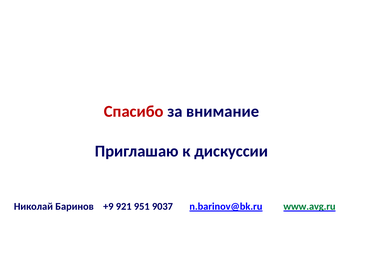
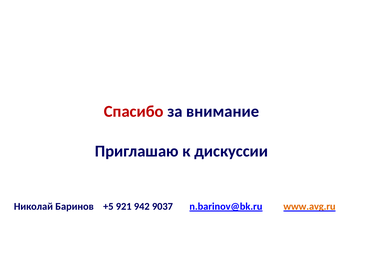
+9: +9 -> +5 (108, 206)
951: 951 -> 942 (142, 206)
www.avg.ru colour: green -> orange (309, 206)
